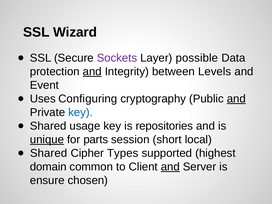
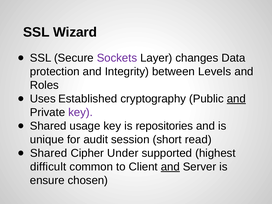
possible: possible -> changes (197, 58)
and underline: present -> none (92, 72)
Event: Event -> Roles (44, 85)
Configuring: Configuring -> Established (88, 99)
key colour: blue -> purple (81, 112)
unique underline: present -> none (47, 140)
parts: parts -> audit (96, 140)
local: local -> read (198, 140)
Types: Types -> Under (123, 153)
domain: domain -> difficult (48, 167)
